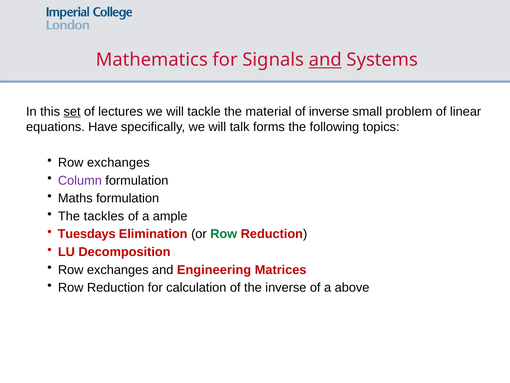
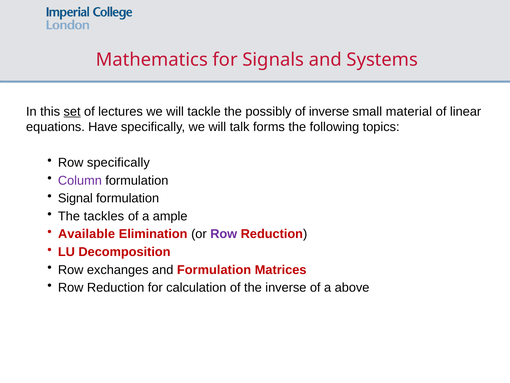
and underline: present -> none (325, 60)
material: material -> possibly (268, 111)
problem: problem -> material (409, 111)
exchanges: exchanges -> specifically (118, 162)
Maths: Maths -> Signal (75, 198)
Tuesdays: Tuesdays -> Available (87, 234)
Row colour: green -> purple (224, 234)
and Engineering: Engineering -> Formulation (214, 270)
